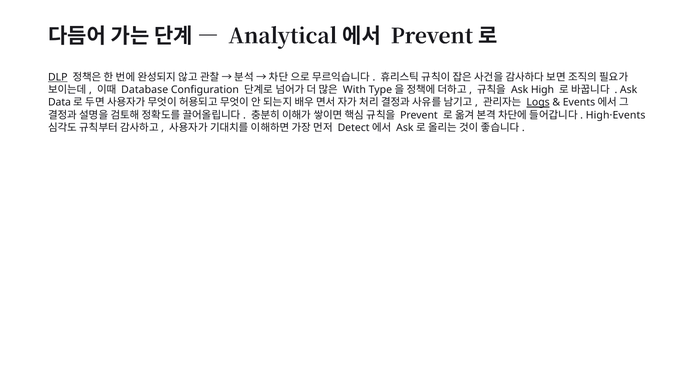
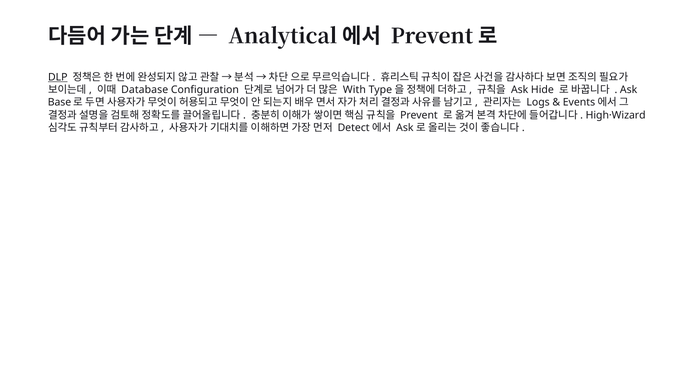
High: High -> Hide (542, 90)
Data: Data -> Base (60, 103)
Logs underline: present -> none (538, 103)
High·Events: High·Events -> High·Wizard (616, 115)
